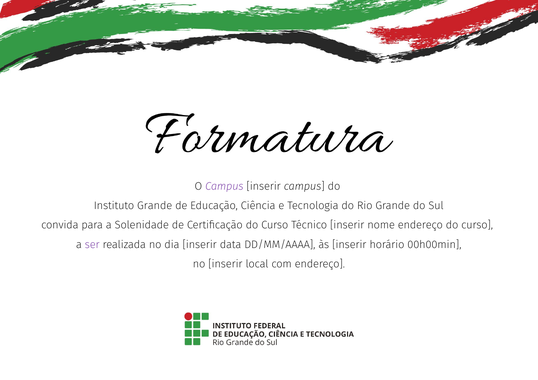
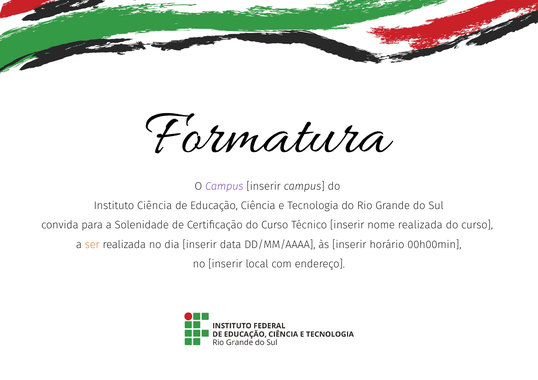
Instituto Grande: Grande -> Ciência (155, 206)
nome endereço: endereço -> realizada (420, 225)
ser colour: purple -> orange (92, 245)
